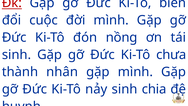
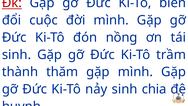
chưa: chưa -> trầm (171, 55)
nhân: nhân -> thăm (62, 72)
